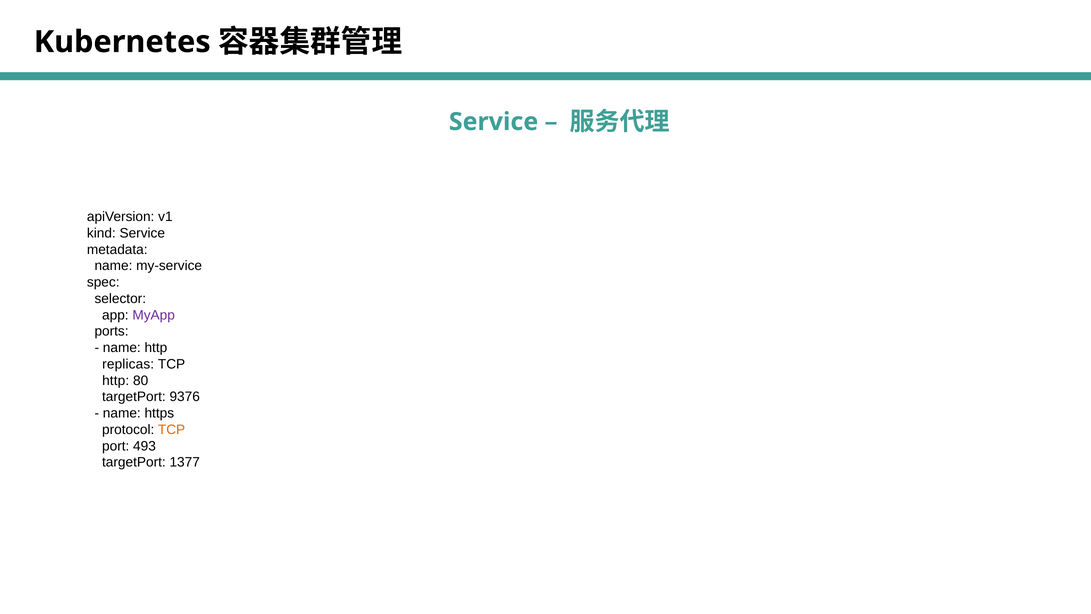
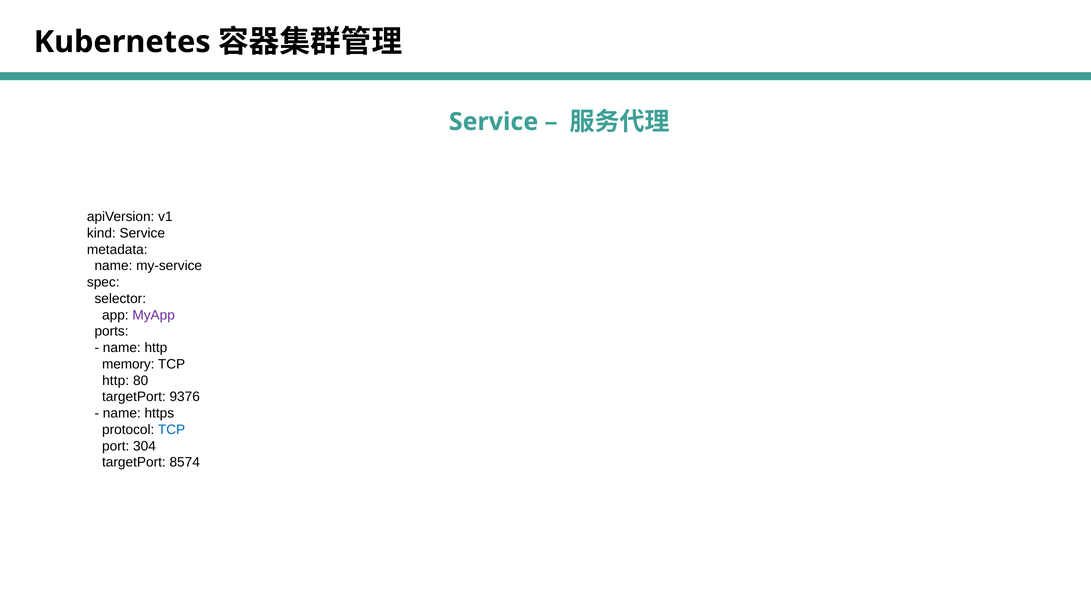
replicas: replicas -> memory (128, 364)
TCP colour: orange -> blue (172, 429)
493: 493 -> 304 (145, 446)
1377: 1377 -> 8574 (185, 462)
